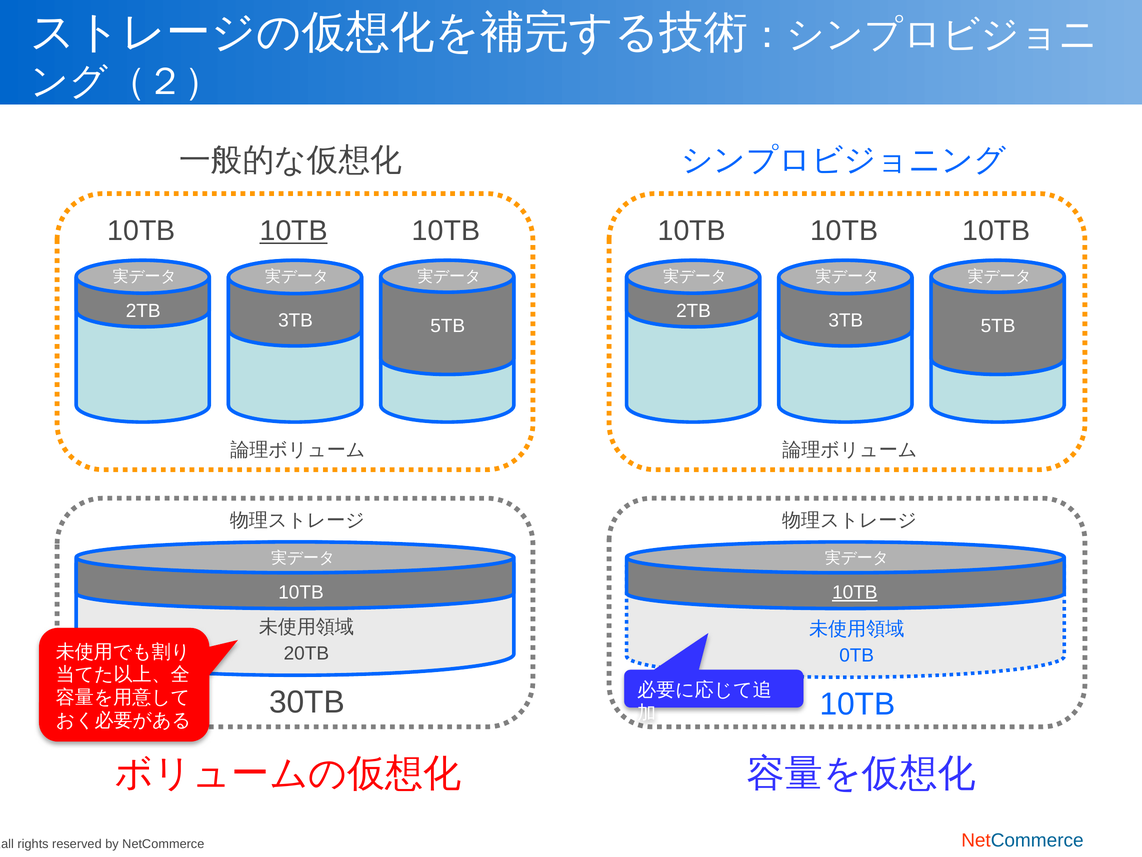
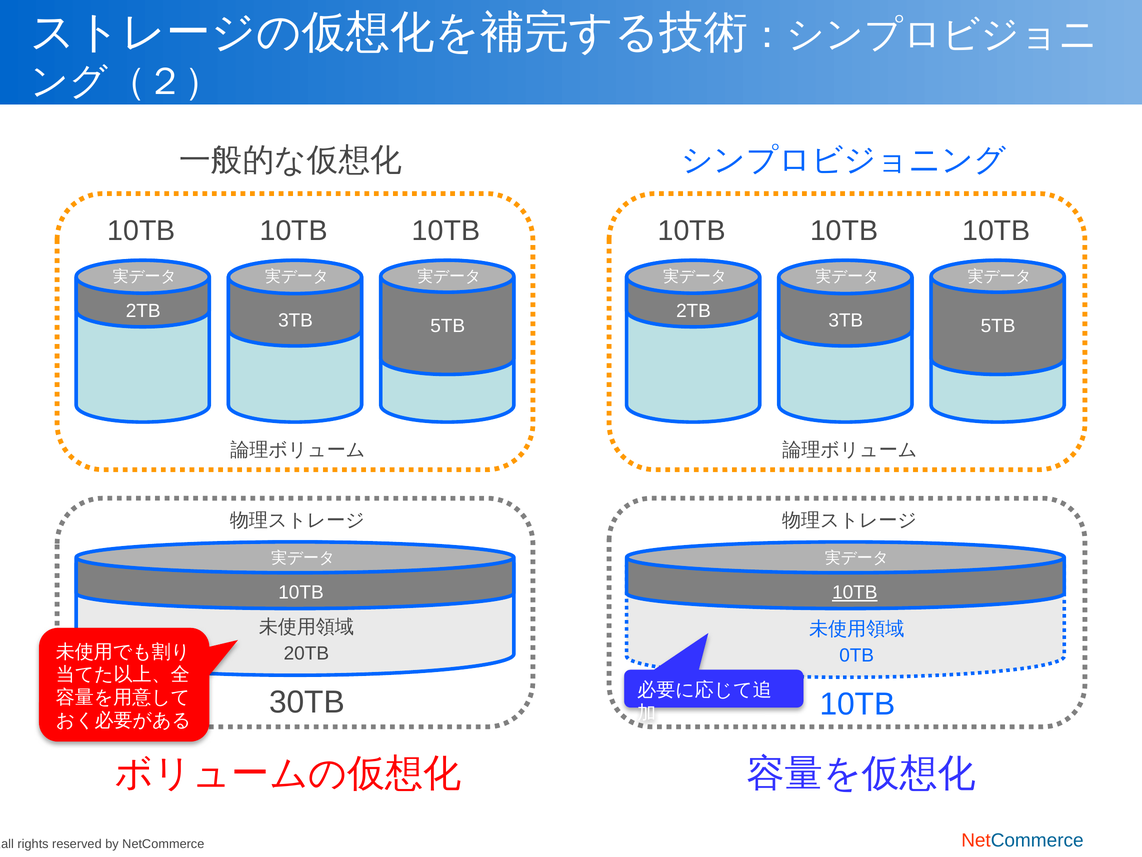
10TB underline: present -> none (294, 231)
